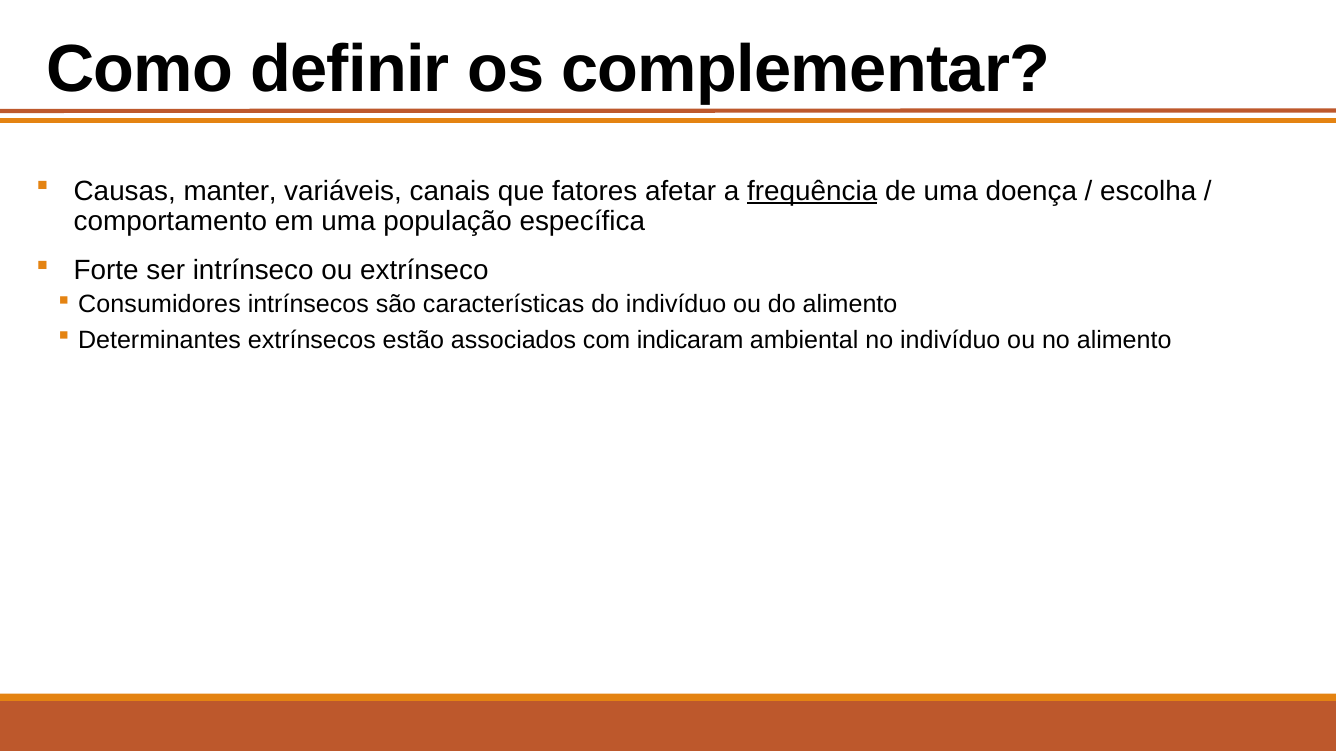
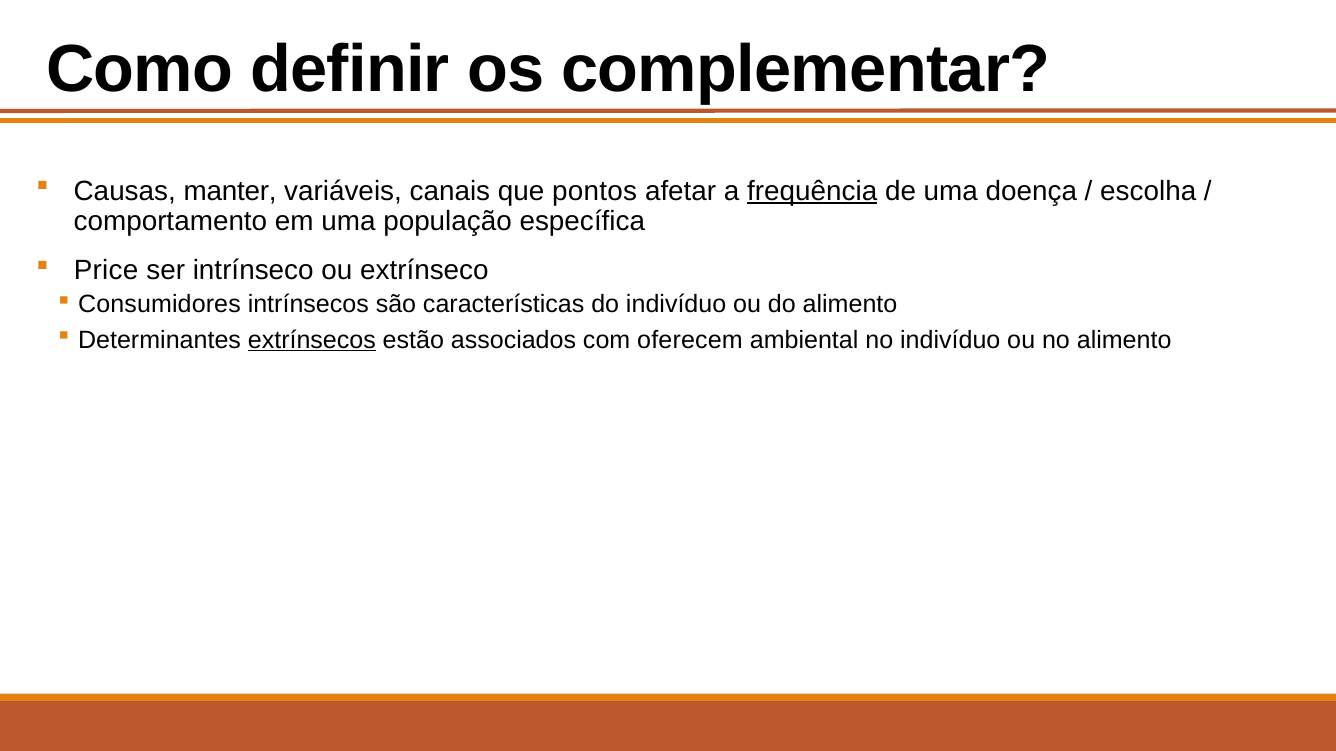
fatores: fatores -> pontos (595, 191)
Forte: Forte -> Price (106, 271)
extrínsecos underline: none -> present (312, 340)
indicaram: indicaram -> oferecem (690, 340)
